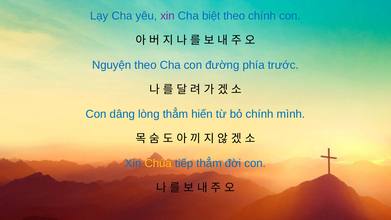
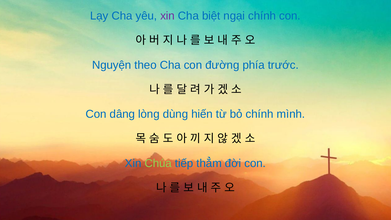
biệt theo: theo -> ngại (234, 16)
lòng thẳm: thẳm -> dùng (175, 114)
Chúa colour: yellow -> light green (158, 163)
